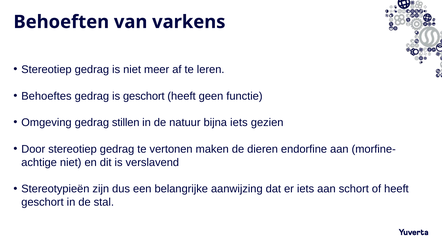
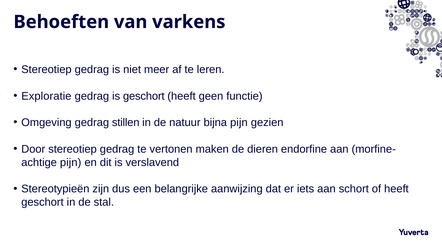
Behoeftes: Behoeftes -> Exploratie (46, 96)
bijna iets: iets -> pijn (239, 122)
niet: niet -> pijn (71, 162)
